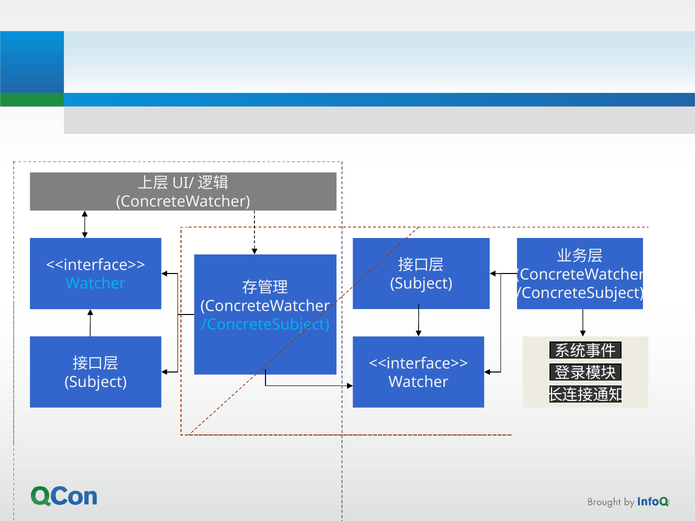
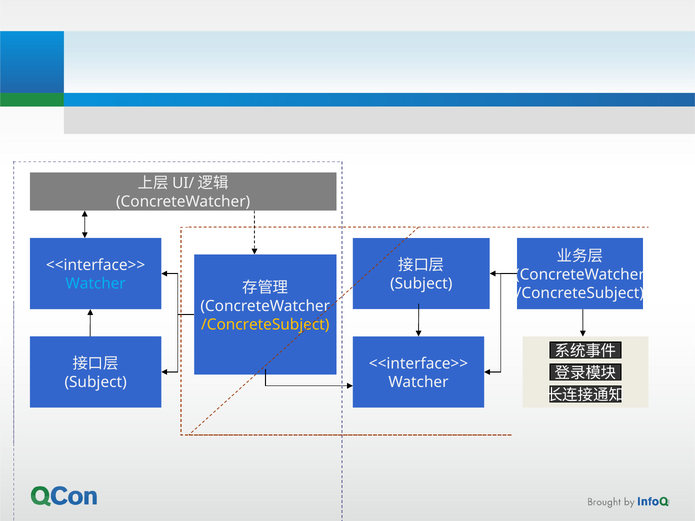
/ConcreteSubject colour: light blue -> yellow (265, 325)
